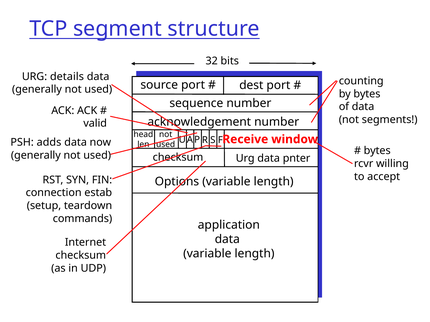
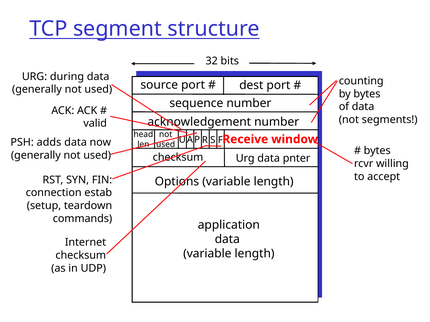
details: details -> during (67, 77)
